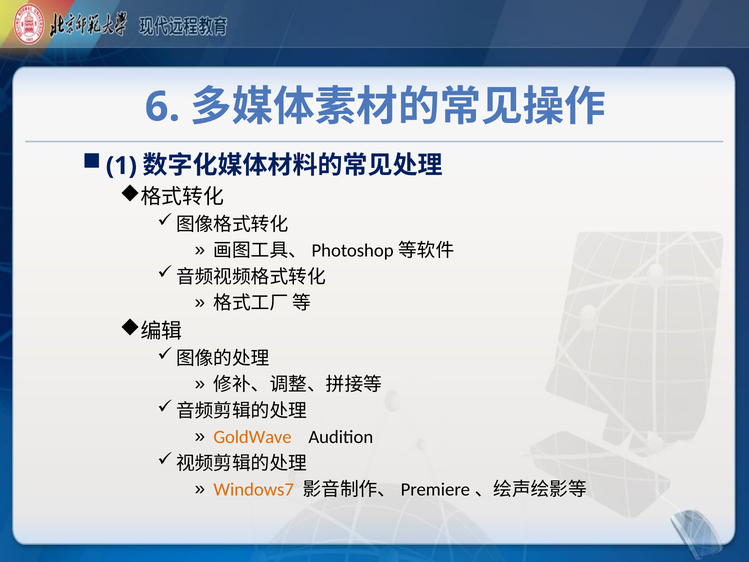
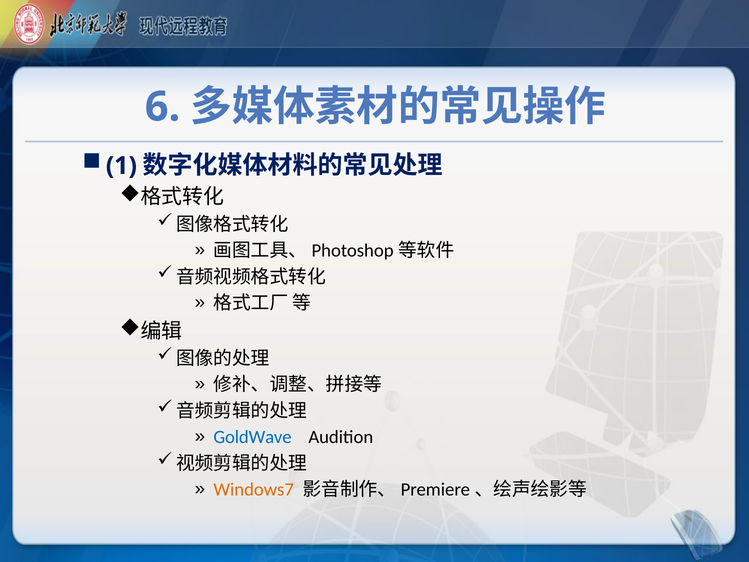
GoldWave colour: orange -> blue (253, 437)
